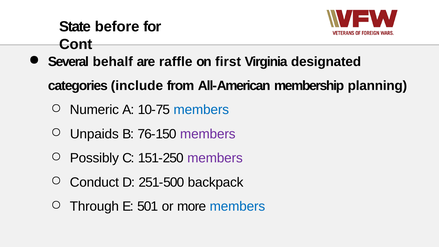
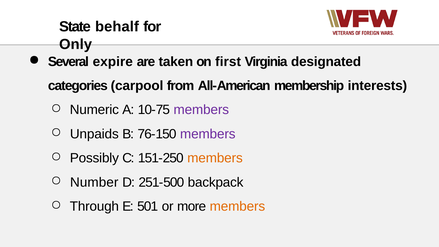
before: before -> behalf (117, 27)
Cont: Cont -> Only (76, 44)
behalf: behalf -> expire (113, 62)
raffle: raffle -> taken (176, 62)
include: include -> carpool (137, 86)
planning: planning -> interests (377, 86)
members colour: blue -> purple (201, 110)
members colour: purple -> orange (215, 158)
Conduct: Conduct -> Number (94, 182)
members colour: blue -> orange (237, 206)
